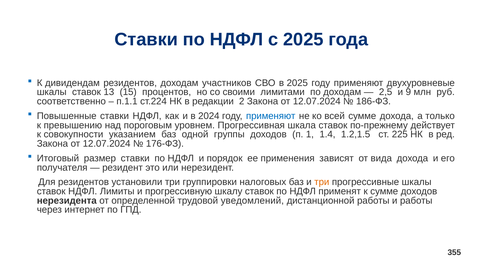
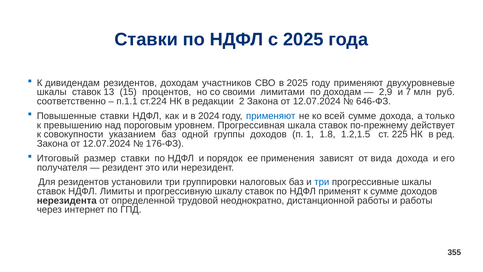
2,5: 2,5 -> 2,9 (386, 92)
9: 9 -> 7 (408, 92)
186-ФЗ: 186-ФЗ -> 646-ФЗ (373, 101)
1.4: 1.4 -> 1.8 (327, 134)
три colour: orange -> blue (322, 182)
уведомлений: уведомлений -> неоднократно (252, 200)
